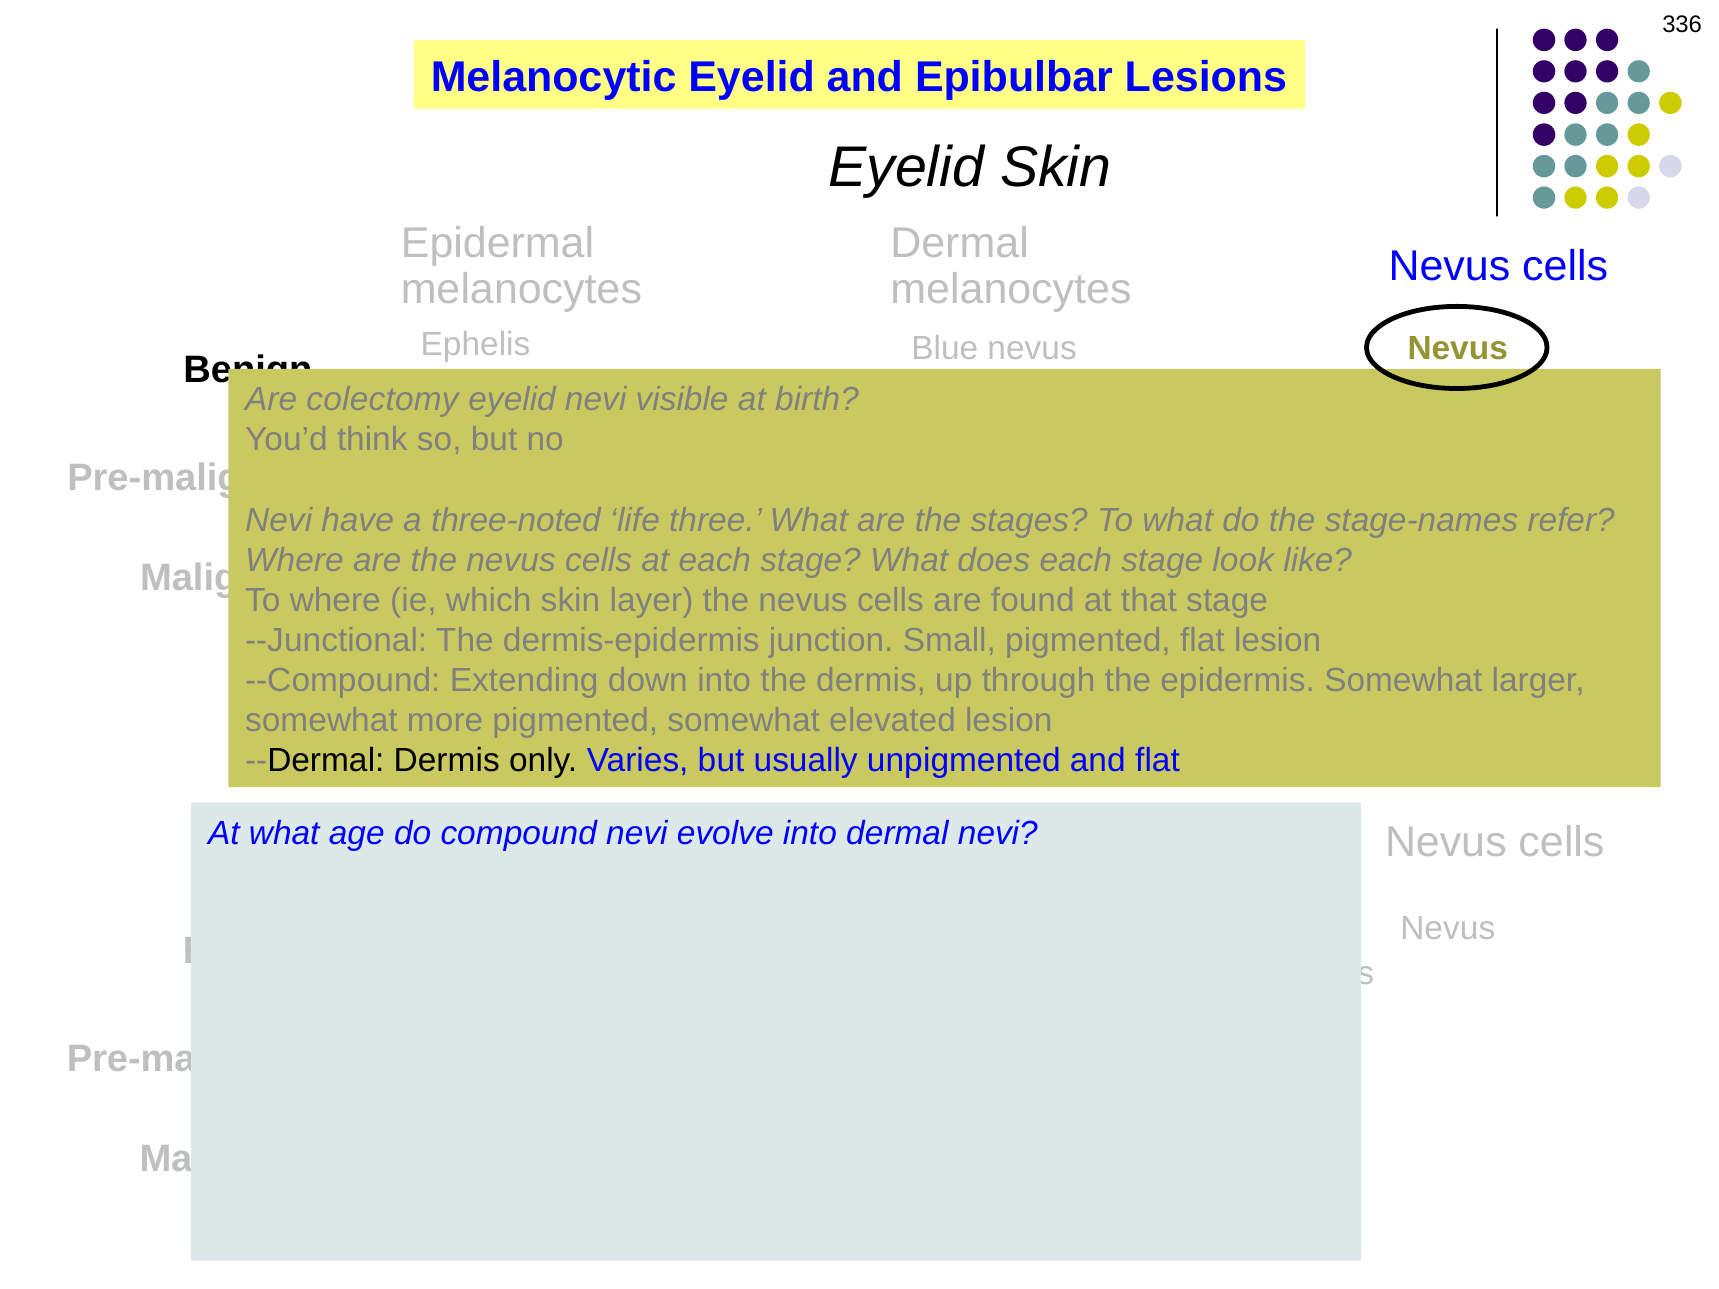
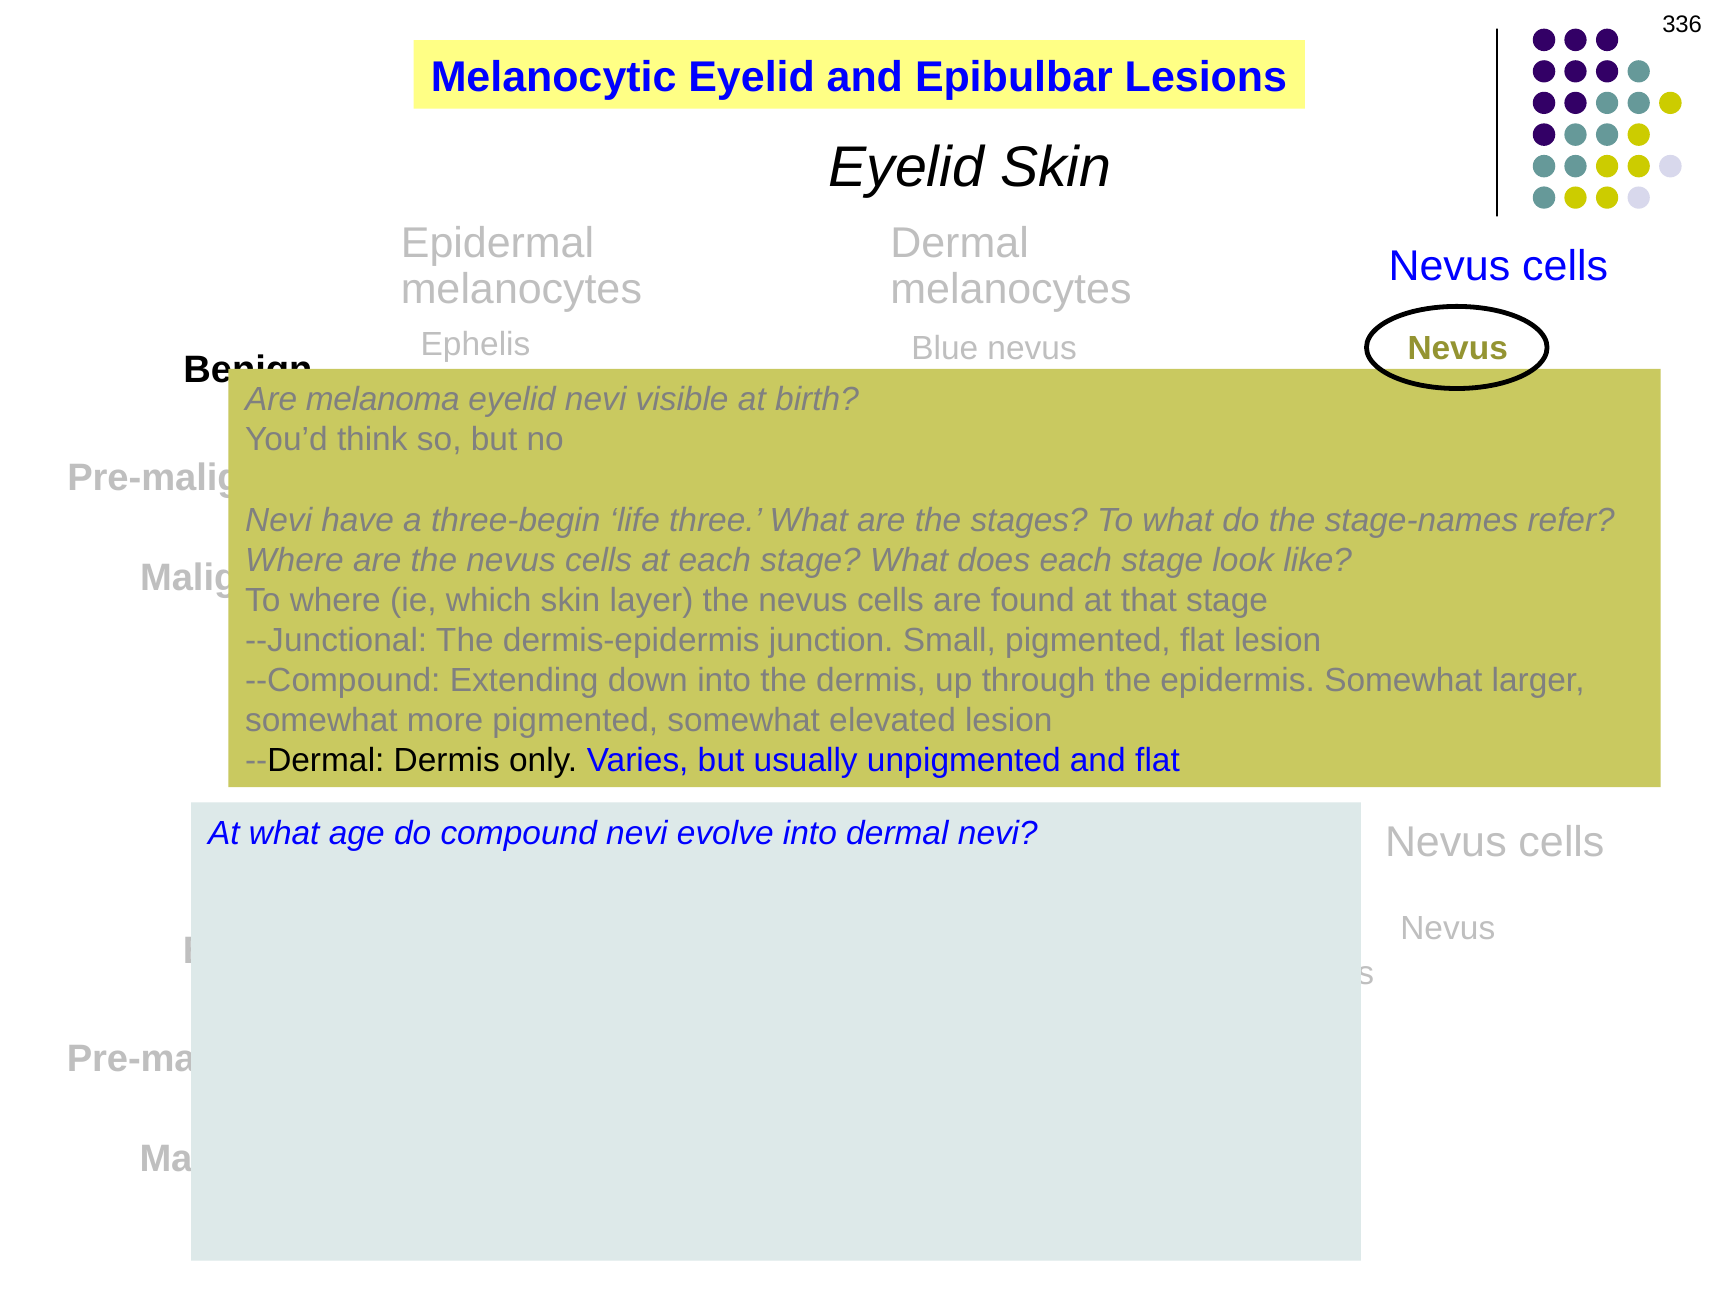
colectomy: colectomy -> melanoma (383, 400)
three-noted: three-noted -> three-begin (516, 520)
